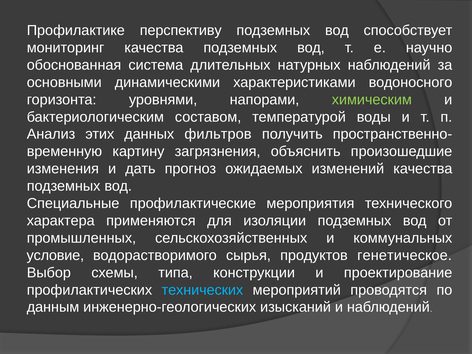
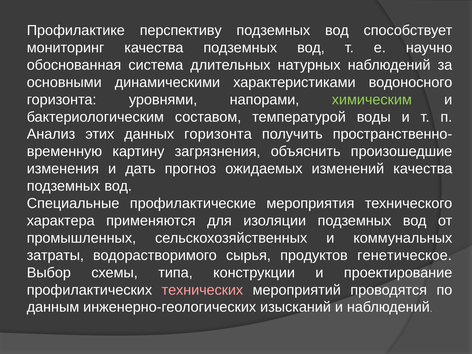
данных фильтров: фильтров -> горизонта (218, 134)
условие: условие -> затраты (55, 255)
технических colour: light blue -> pink (202, 290)
